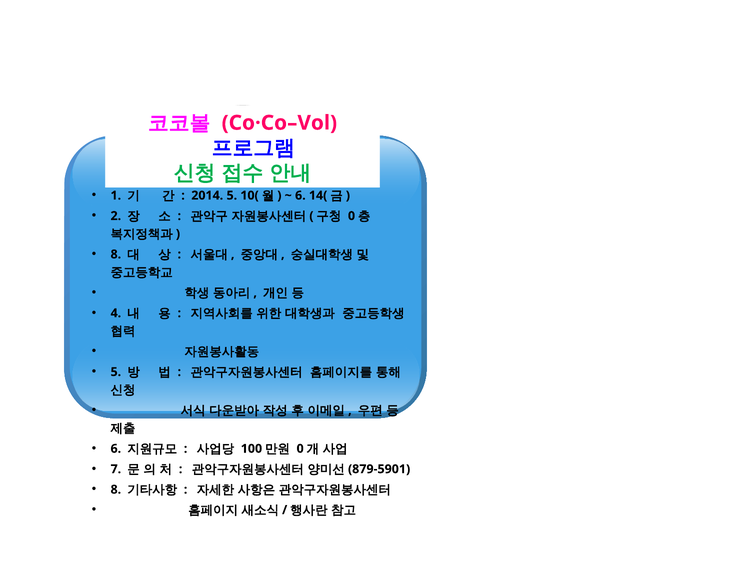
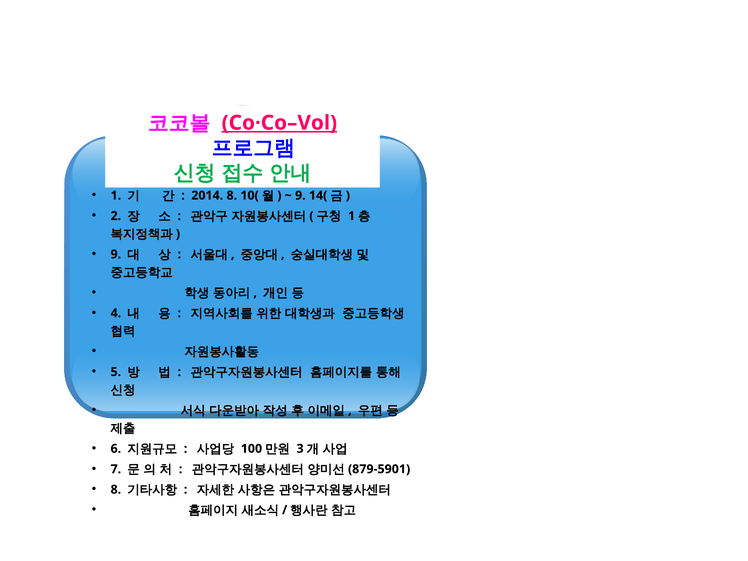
Co·Co–Vol underline: none -> present (279, 123)
2014 5: 5 -> 8 (232, 195)
6: 6 -> 9 (300, 195)
0: 0 -> 1 (352, 216)
8: 8 -> 9 (116, 254)
0: 0 -> 3 (300, 449)
